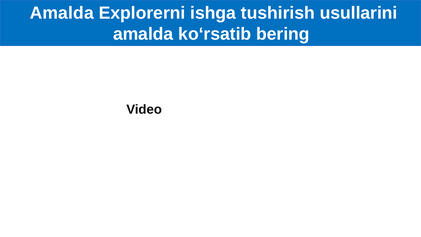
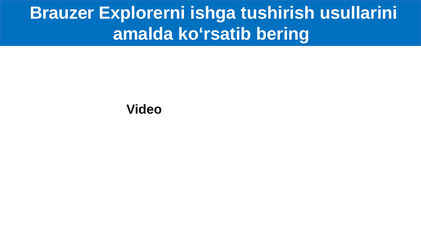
Amalda: Amalda -> Brauzer (62, 13)
